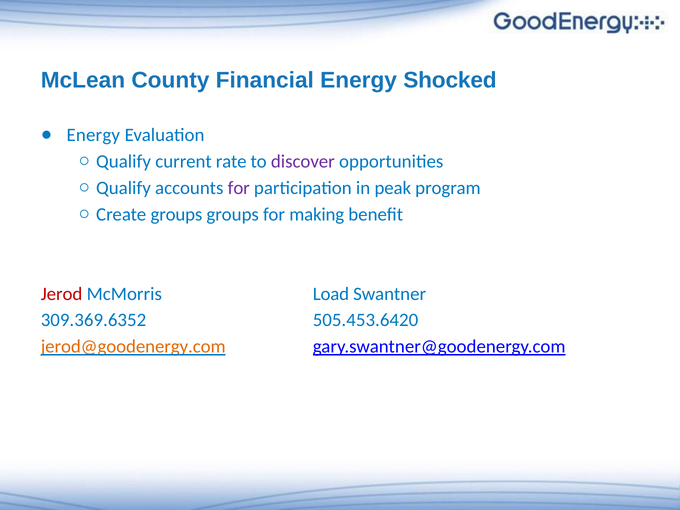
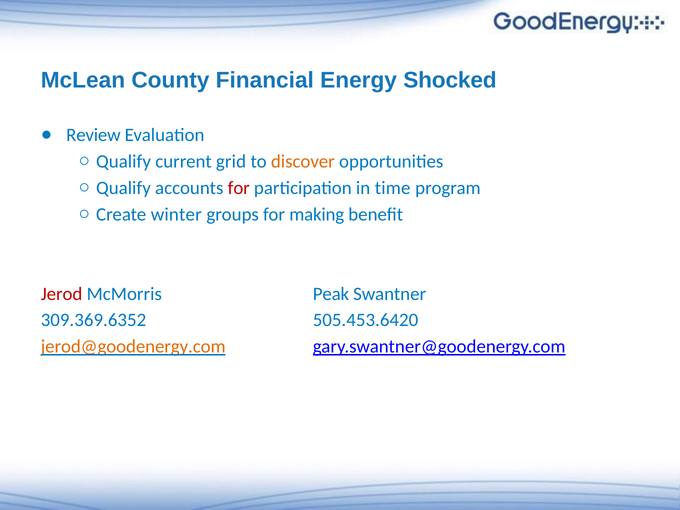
Energy: Energy -> Review (93, 135)
rate: rate -> grid (231, 162)
discover colour: purple -> orange (303, 162)
for colour: purple -> red (239, 188)
peak: peak -> time (393, 188)
Create groups: groups -> winter (176, 214)
Load: Load -> Peak (331, 294)
